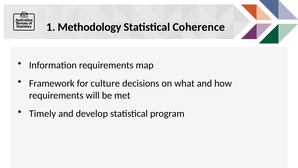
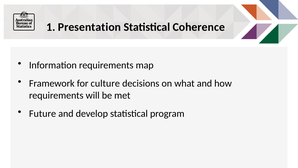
Methodology: Methodology -> Presentation (89, 27)
Timely: Timely -> Future (43, 113)
